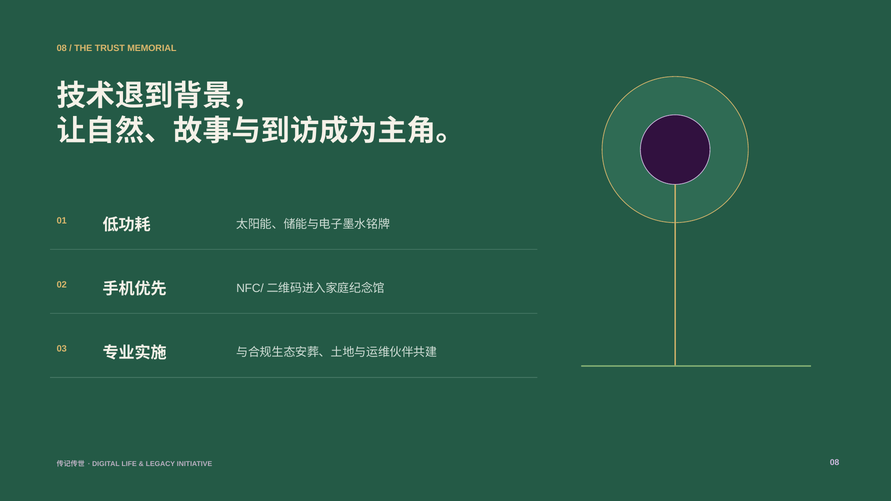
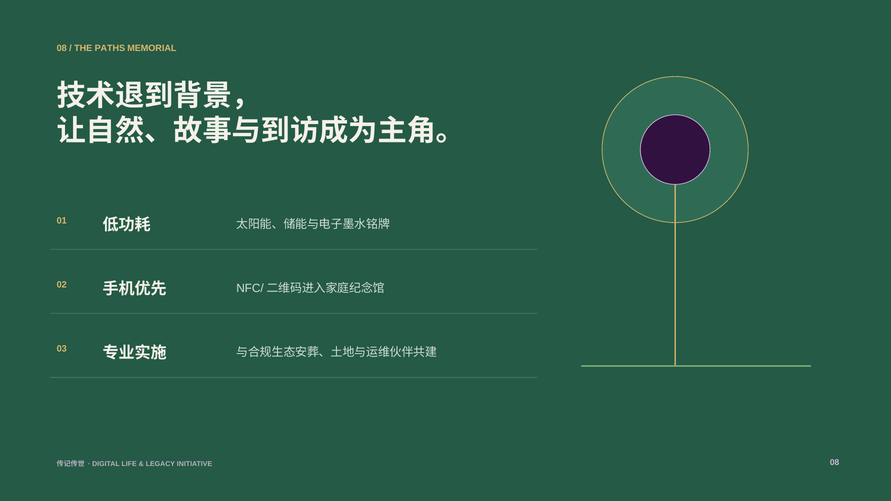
TRUST: TRUST -> PATHS (110, 48)
